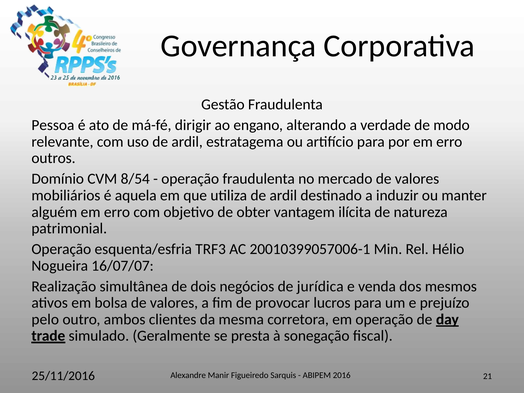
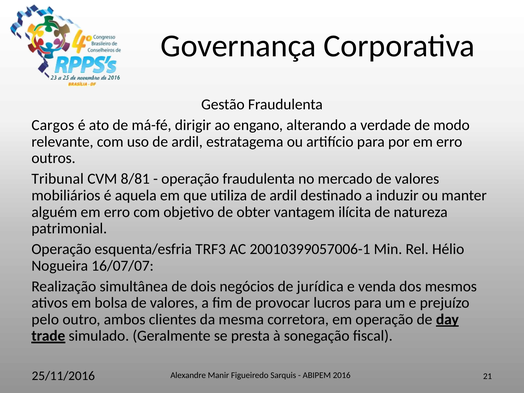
Pessoa: Pessoa -> Cargos (53, 125)
Domínio: Domínio -> Tribunal (58, 179)
8/54: 8/54 -> 8/81 (135, 179)
